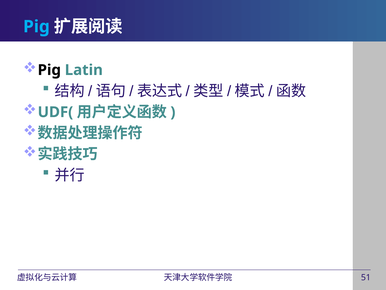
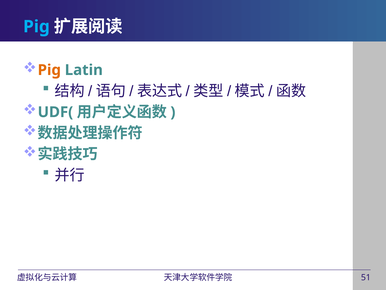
Pig colour: black -> orange (49, 70)
